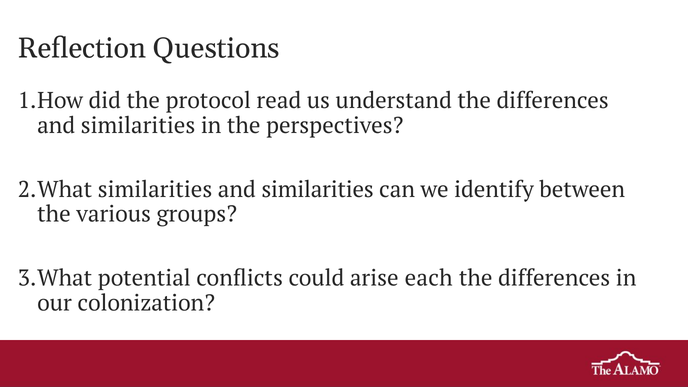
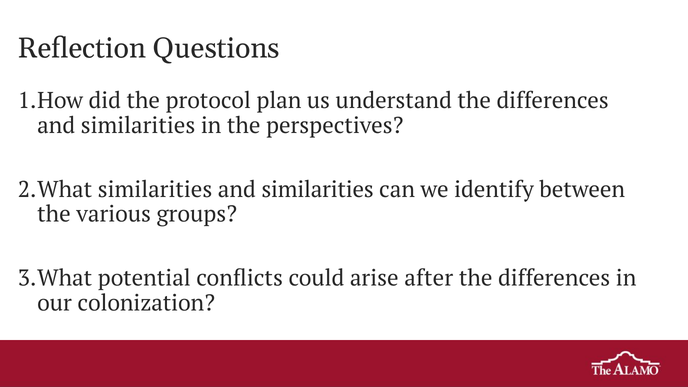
read: read -> plan (279, 101)
each: each -> after (429, 278)
